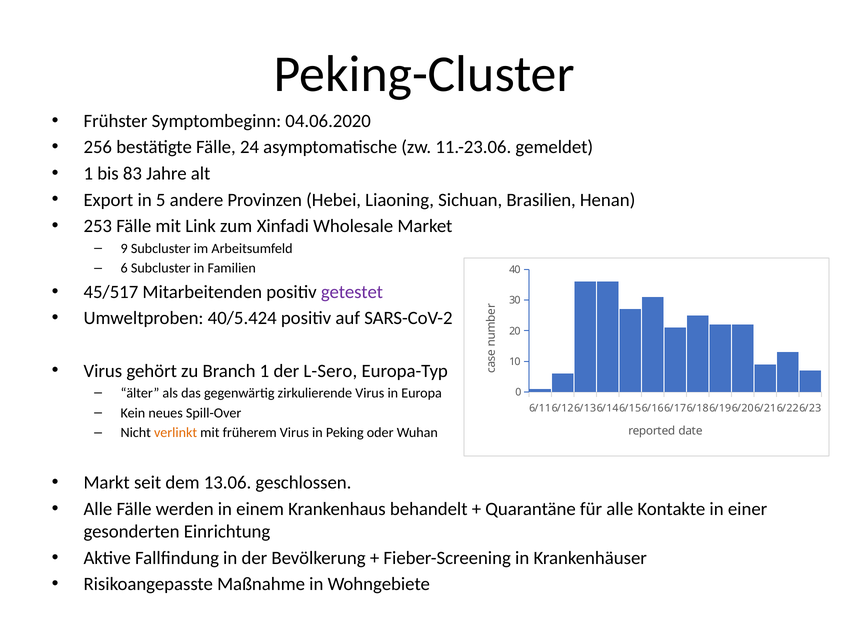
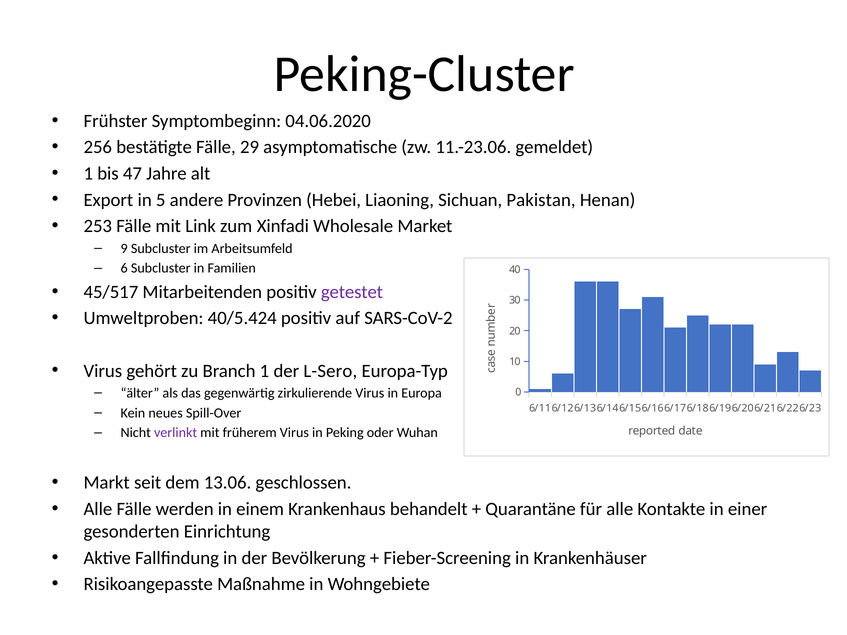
24: 24 -> 29 (250, 147)
83: 83 -> 47 (132, 174)
Brasilien: Brasilien -> Pakistan (541, 200)
verlinkt colour: orange -> purple (176, 433)
